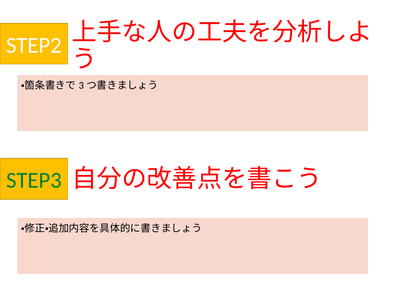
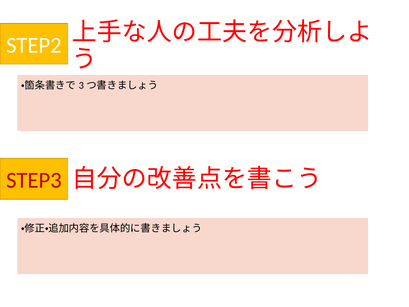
STEP3 colour: green -> red (34, 180)
